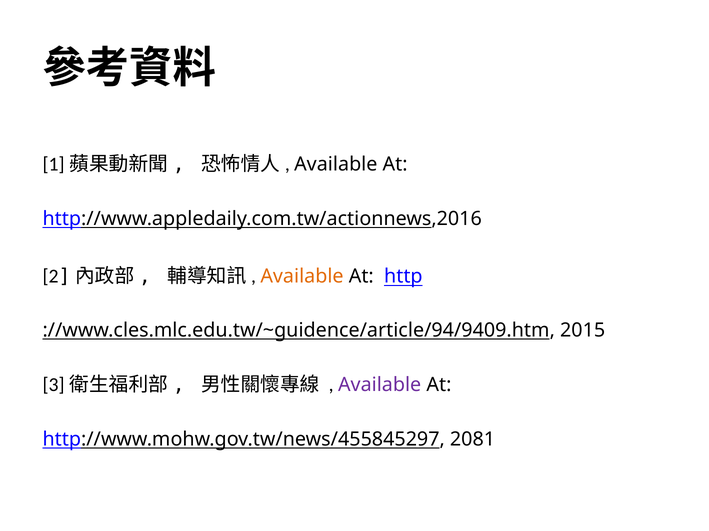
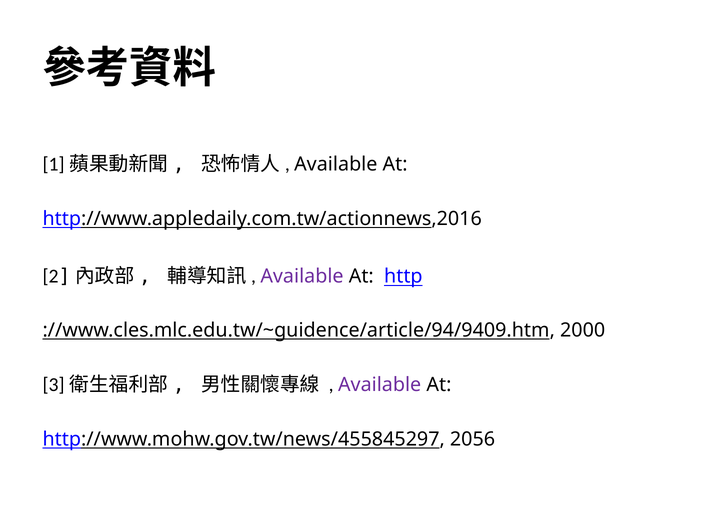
Available colour: orange -> purple (302, 277)
2015: 2015 -> 2000 (583, 331)
2081: 2081 -> 2056 (473, 440)
